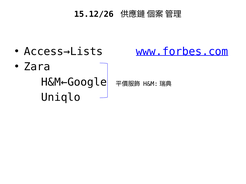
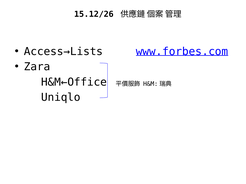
H&M←Google: H&M←Google -> H&M←Office (74, 82)
